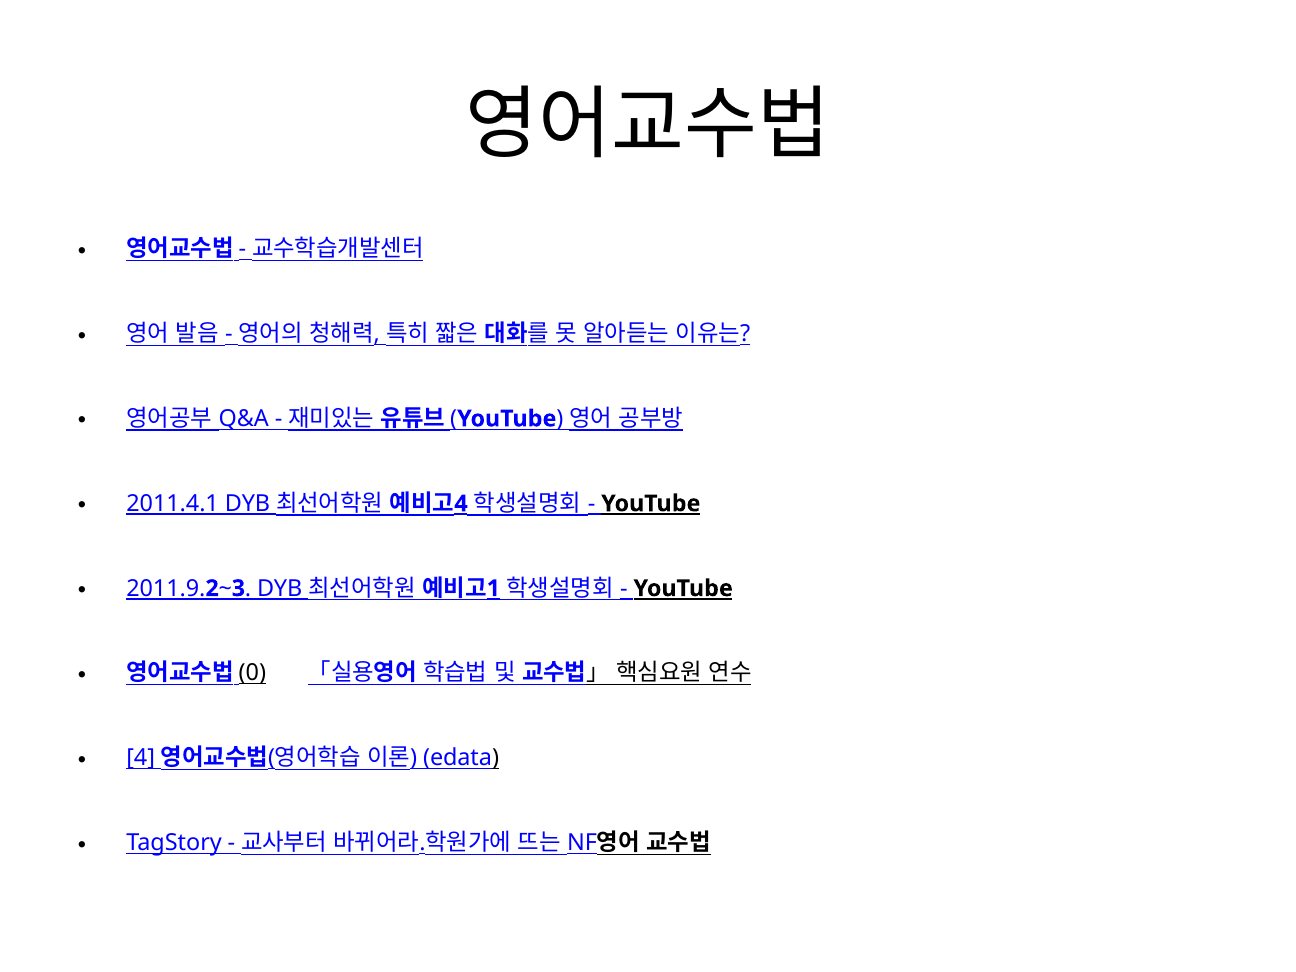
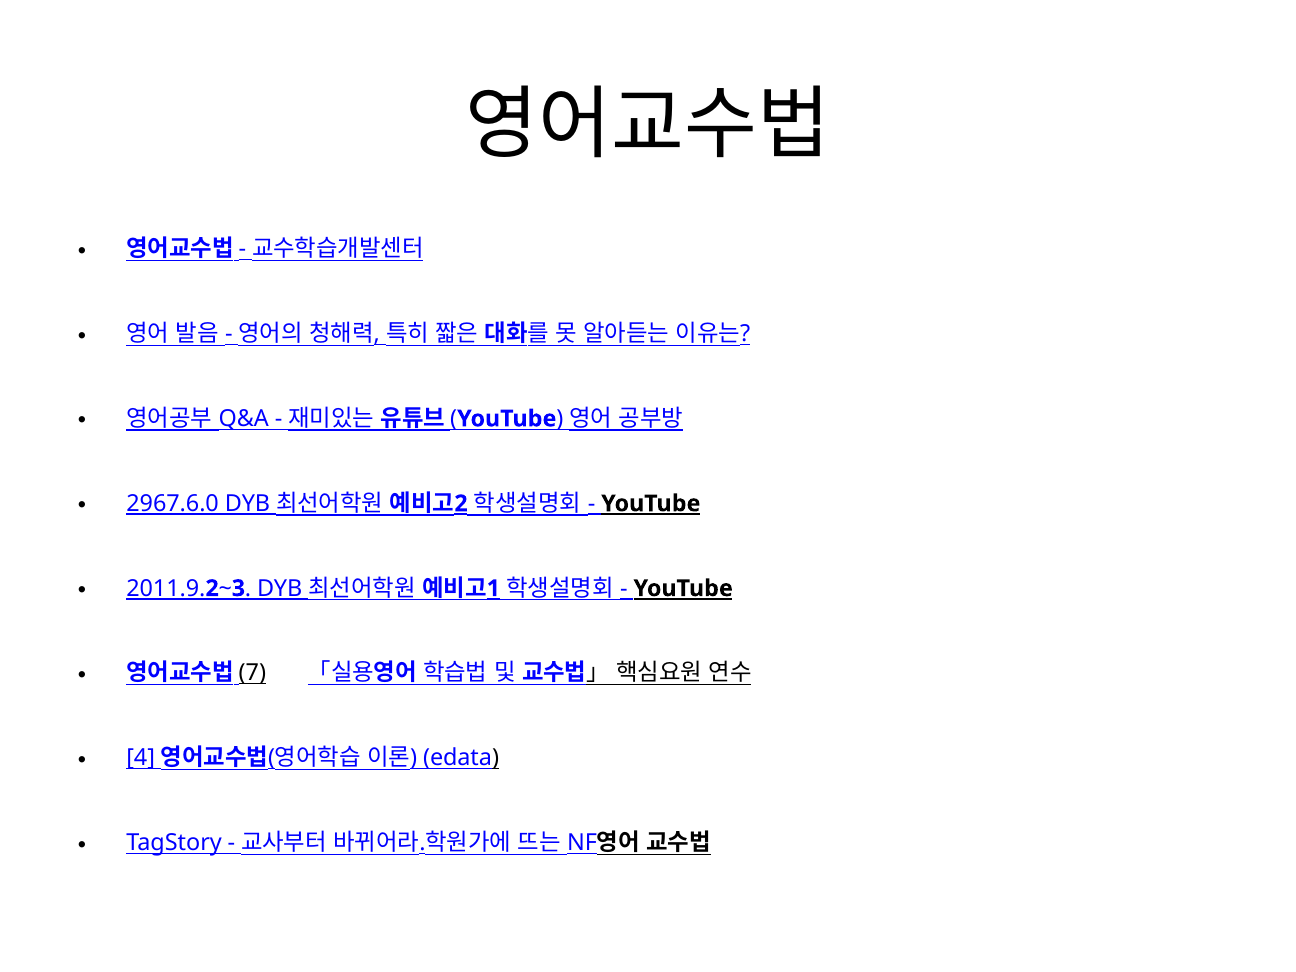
2011.4.1: 2011.4.1 -> 2967.6.0 (173, 504)
4: 4 -> 2 (461, 504)
0: 0 -> 7 (252, 673)
